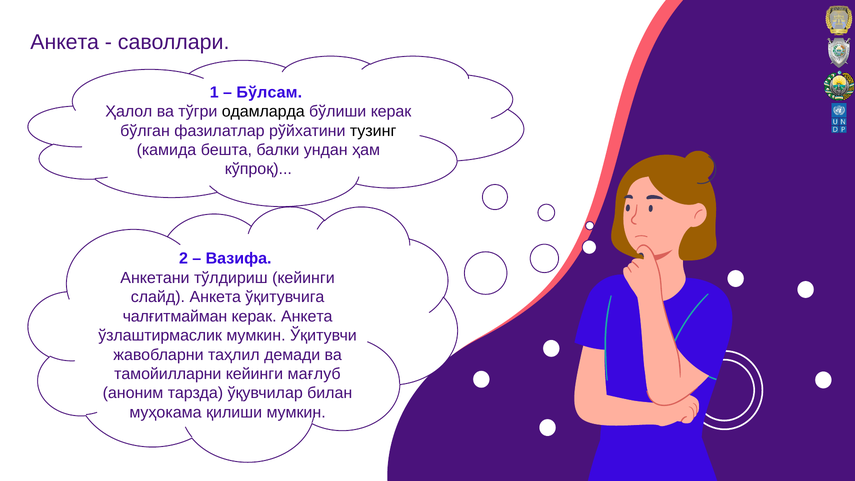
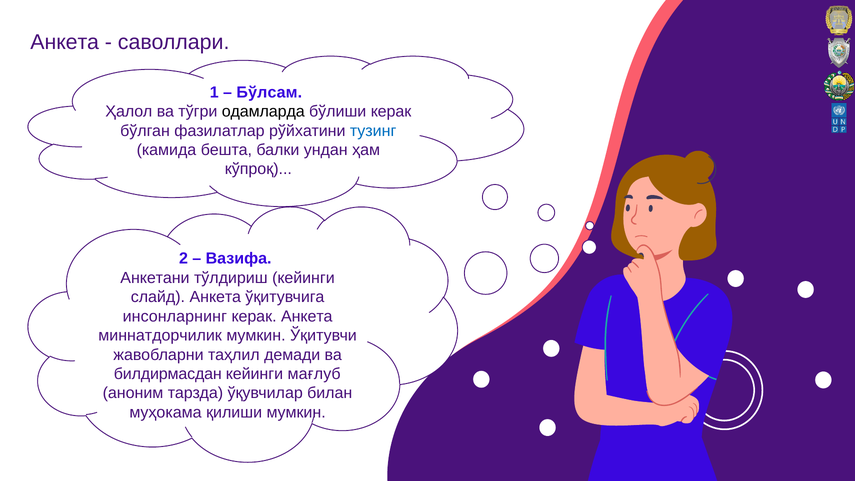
тузинг colour: black -> blue (373, 131)
чалғитмайман: чалғитмайман -> инсонларнинг (175, 316)
ўзлаштирмаслик: ўзлаштирмаслик -> миннатдорчилик (160, 335)
тамойилларни: тамойилларни -> билдирмасдан (168, 374)
